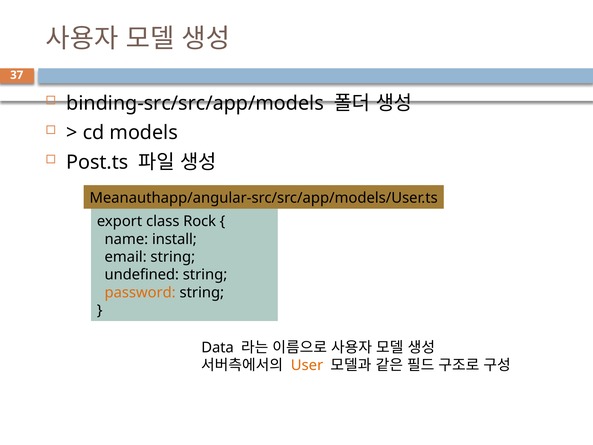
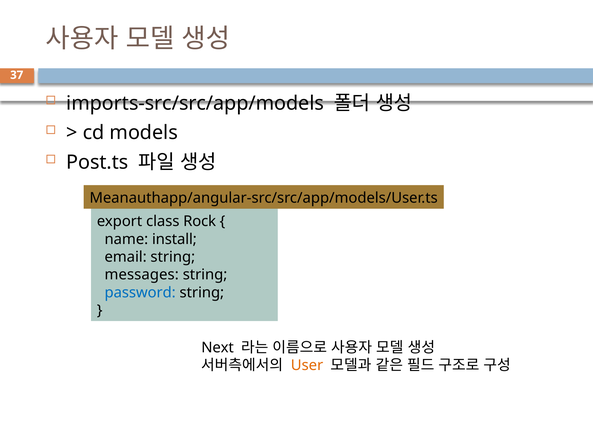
binding-src/src/app/models: binding-src/src/app/models -> imports-src/src/app/models (195, 103)
undefined: undefined -> messages (142, 275)
password colour: orange -> blue (140, 292)
Data: Data -> Next (218, 347)
